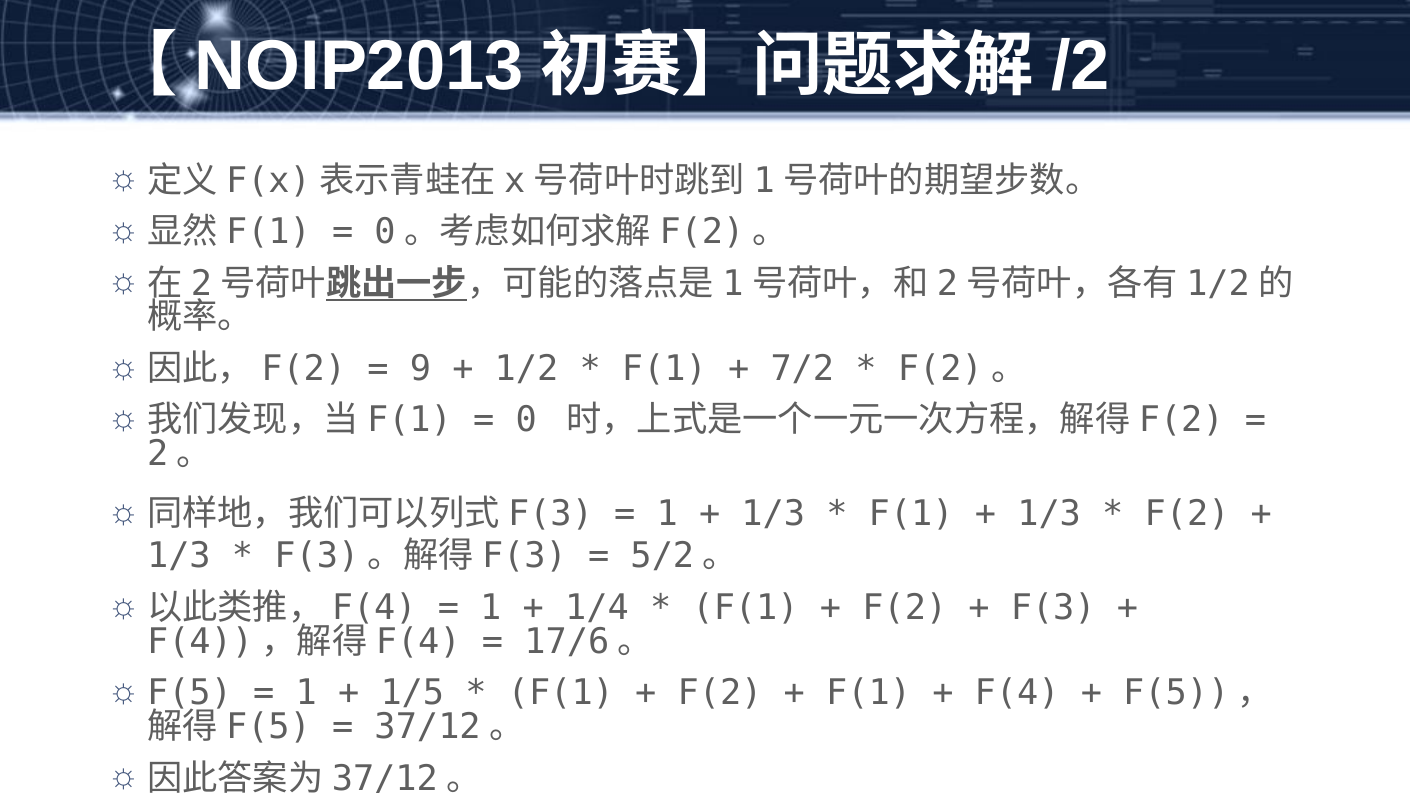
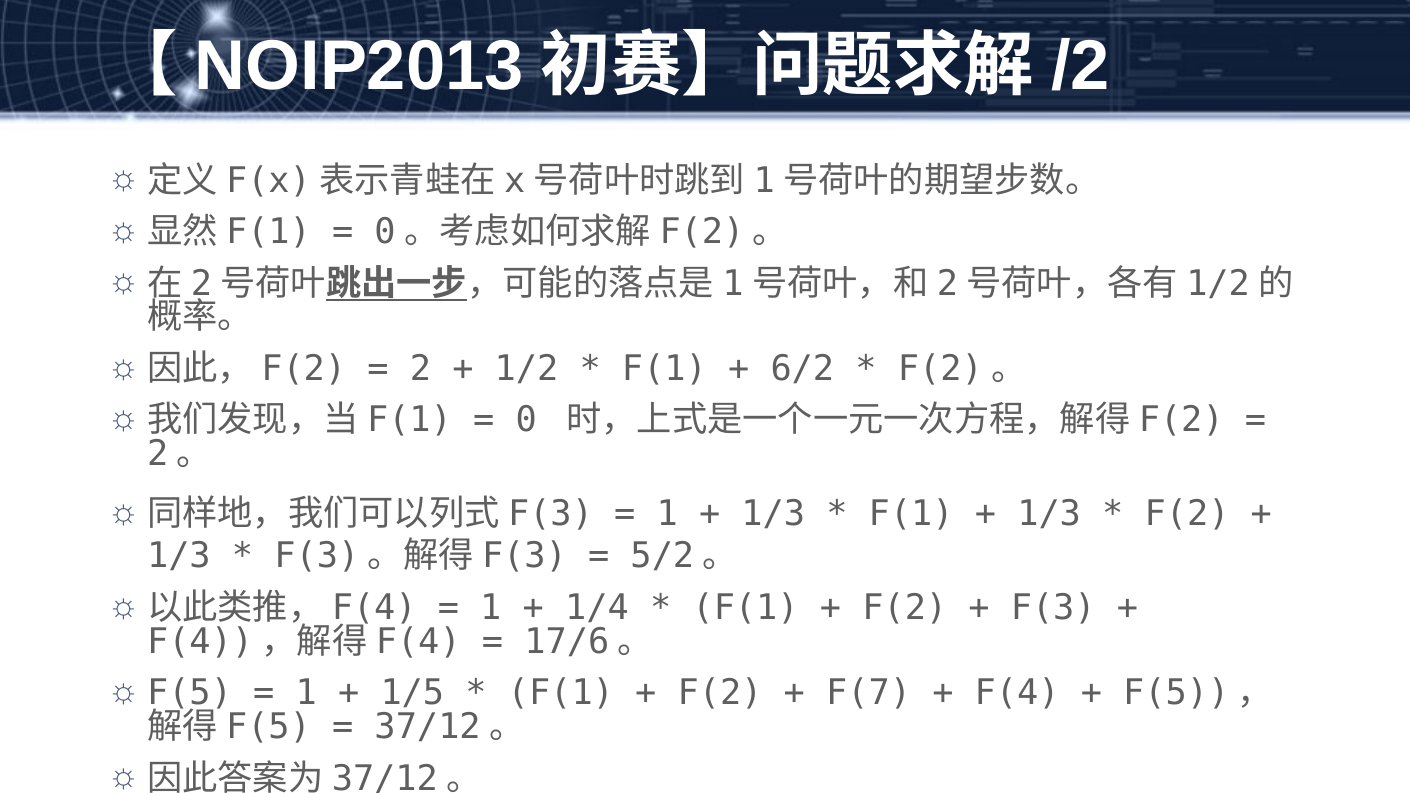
9: 9 -> 2 (420, 369)
7/2: 7/2 -> 6/2 (802, 369)
F(1: F(1 -> F(7 (869, 693)
